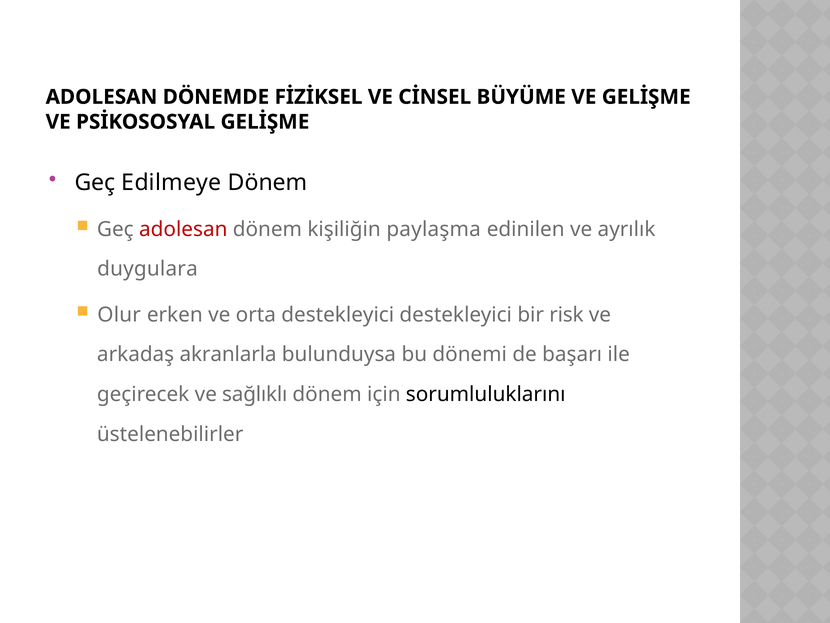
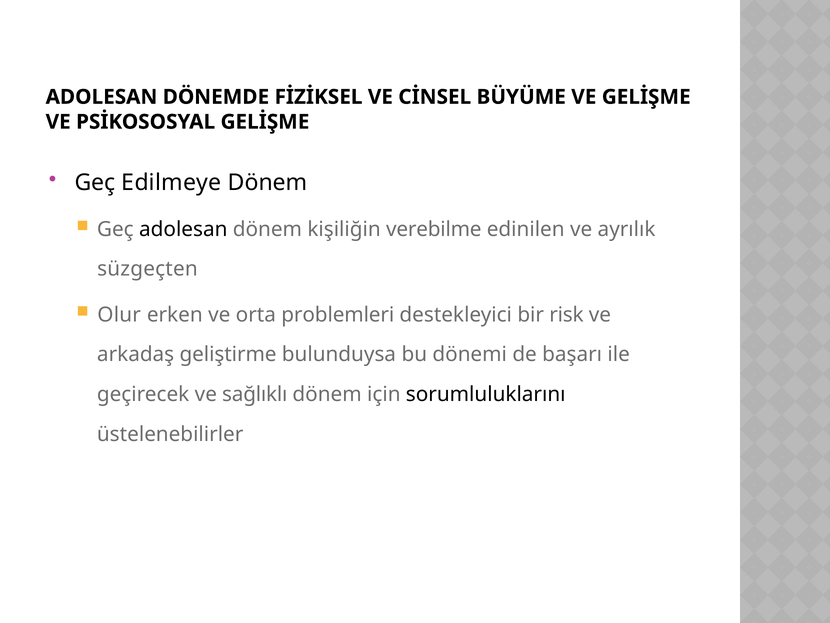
adolesan colour: red -> black (183, 229)
paylaşma: paylaşma -> verebilme (434, 229)
duygulara: duygulara -> süzgeçten (147, 269)
orta destekleyici: destekleyici -> problemleri (338, 314)
akranlarla: akranlarla -> geliştirme (228, 354)
